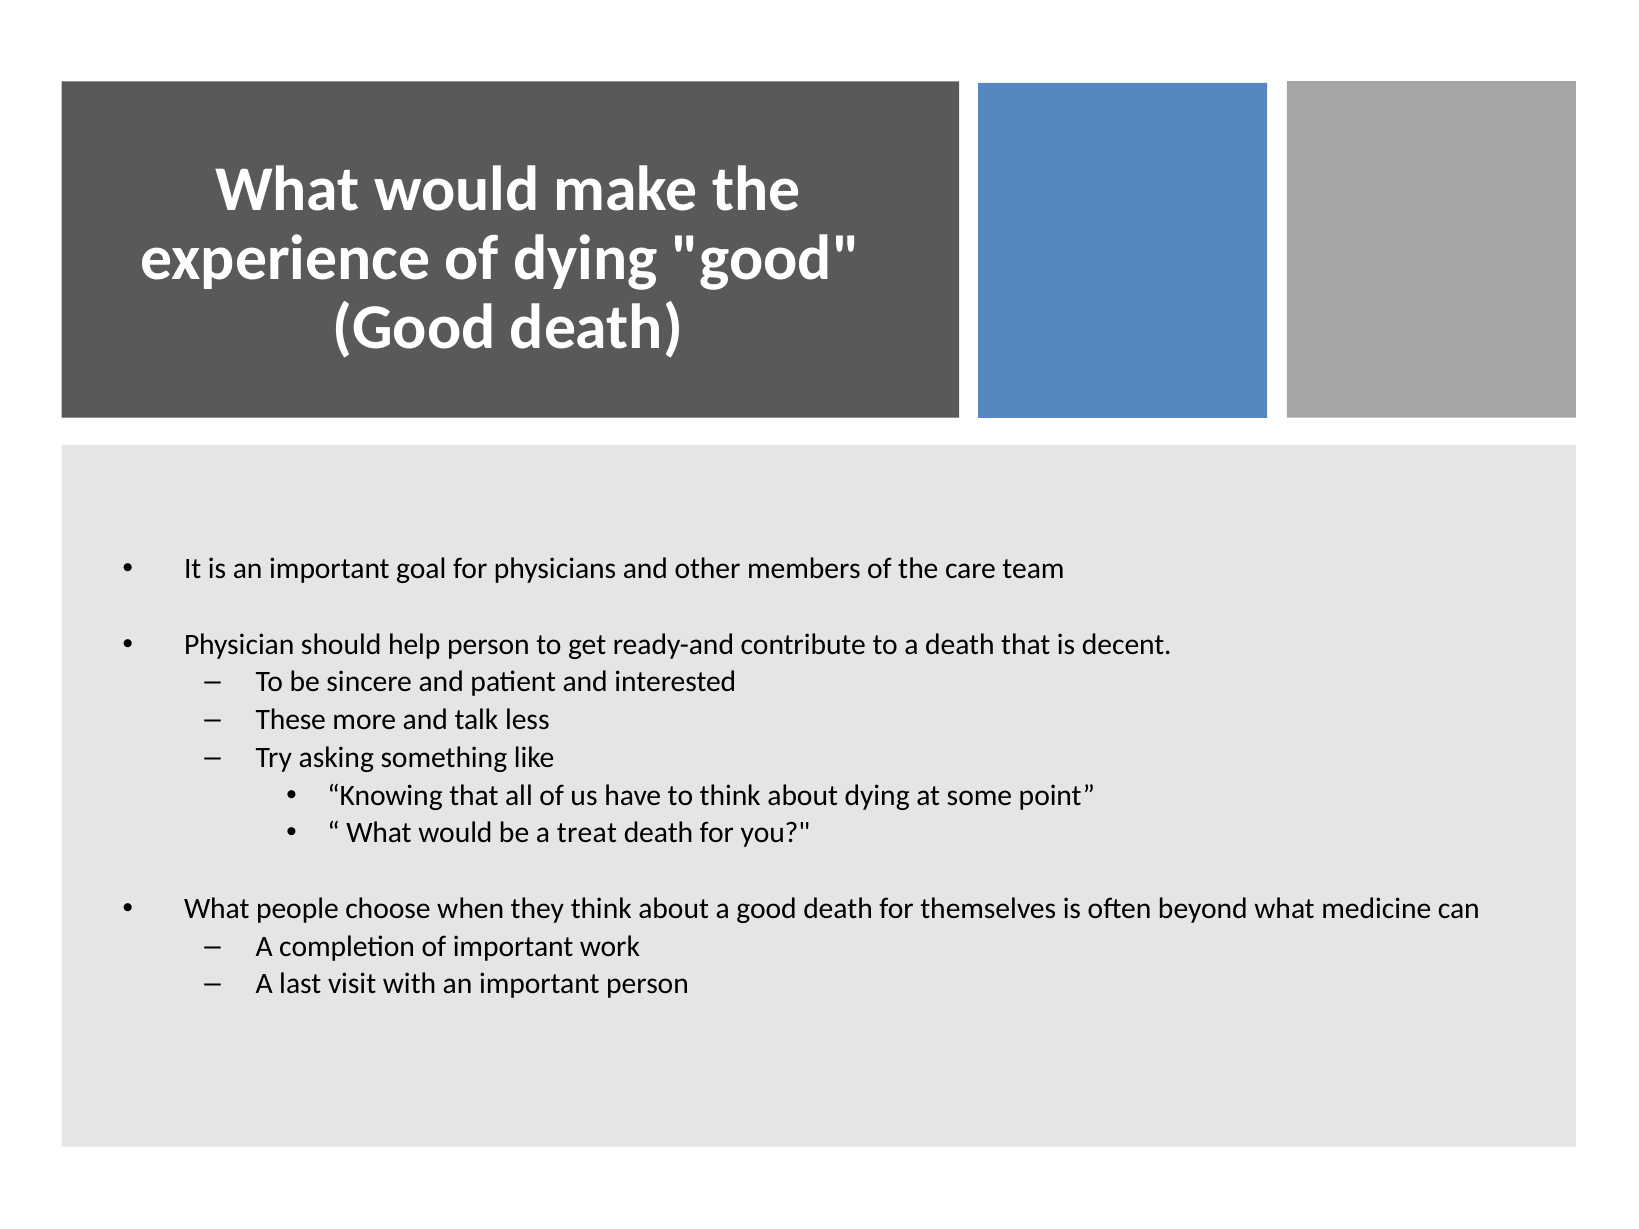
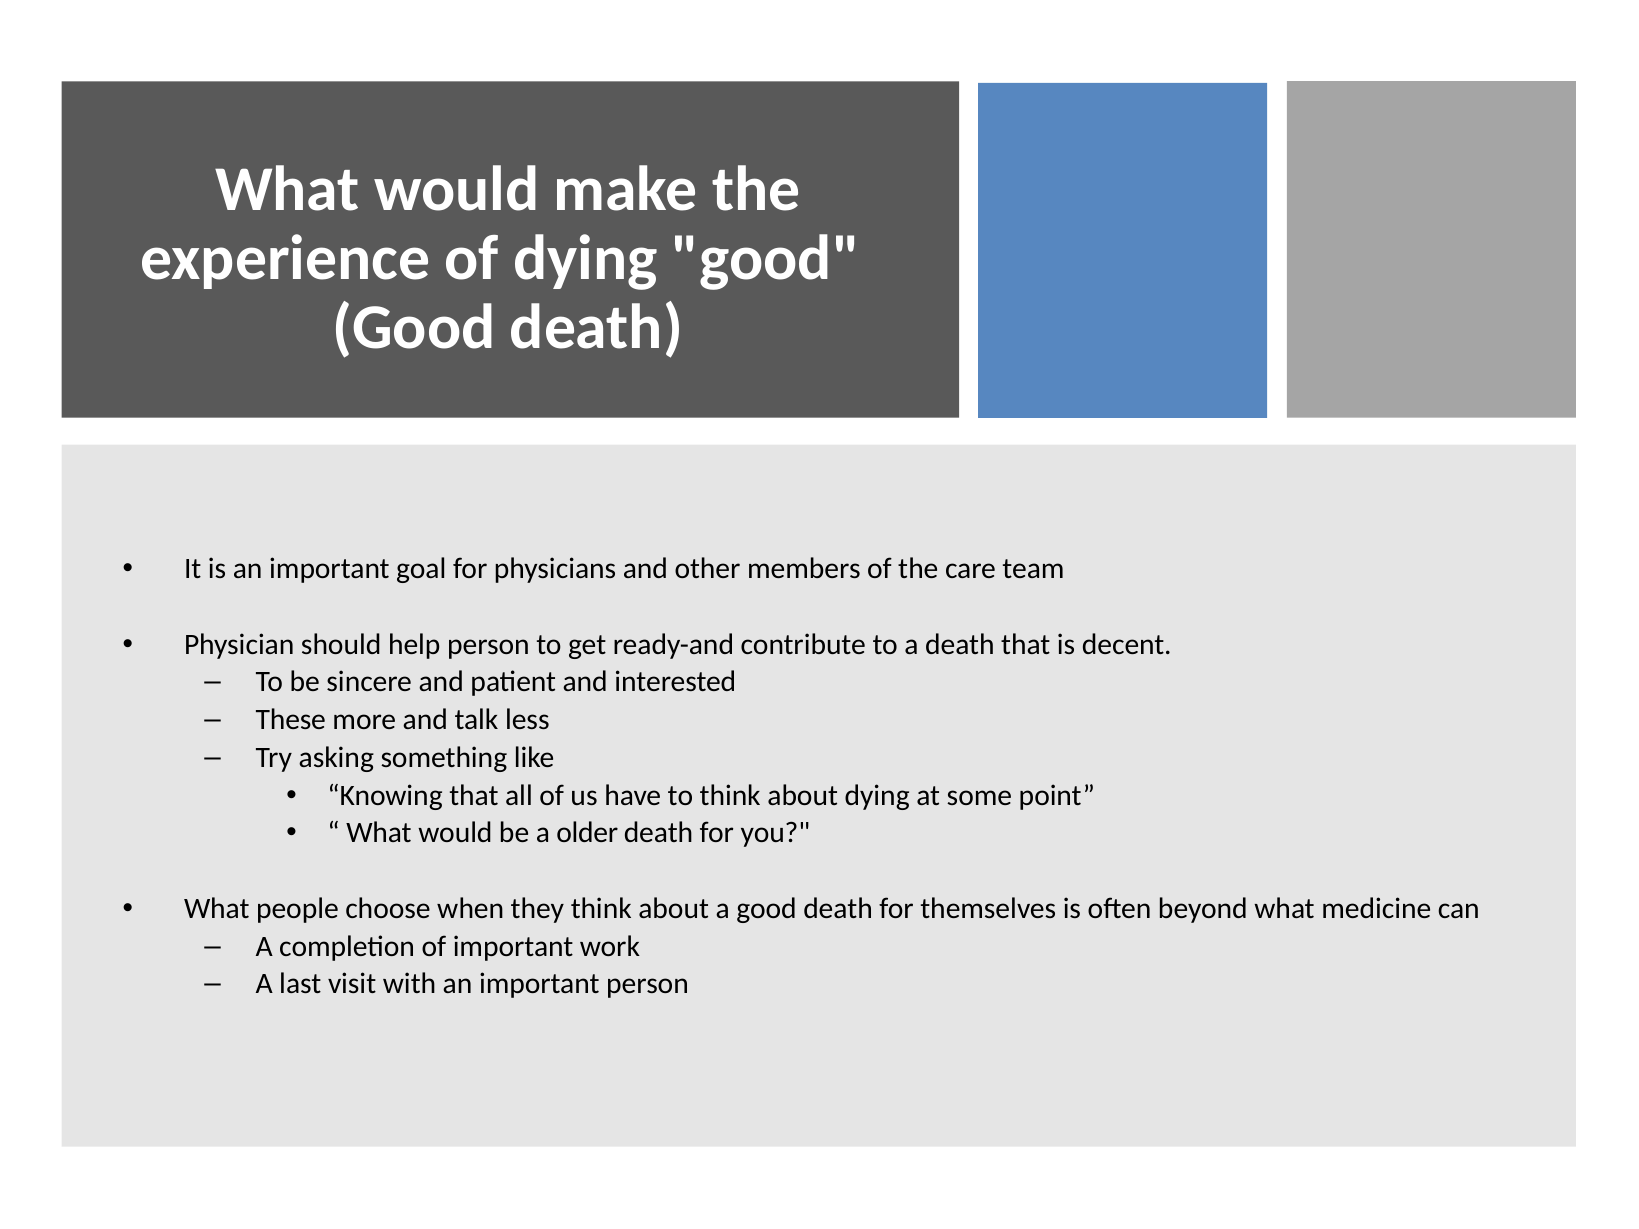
treat: treat -> older (587, 833)
